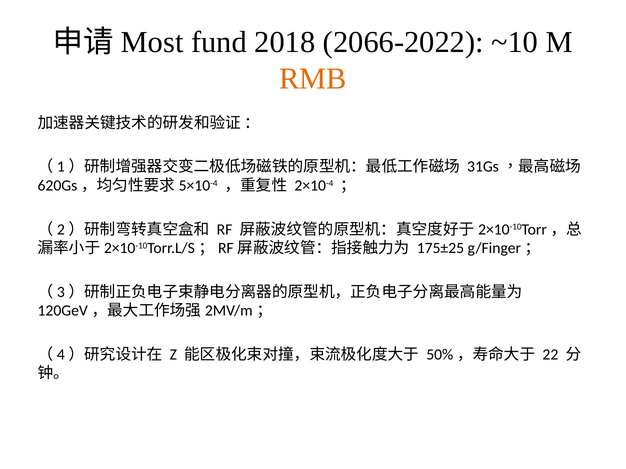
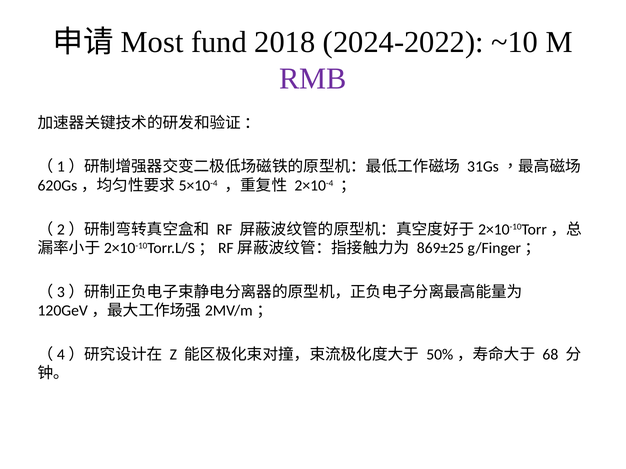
2066-2022: 2066-2022 -> 2024-2022 (403, 42)
RMB colour: orange -> purple (313, 79)
175±25: 175±25 -> 869±25 (440, 248)
22: 22 -> 68 (550, 355)
